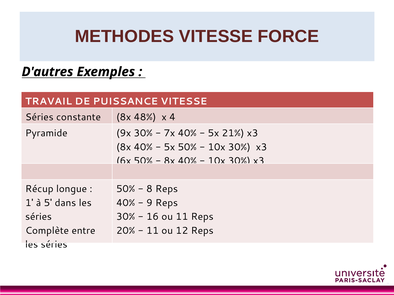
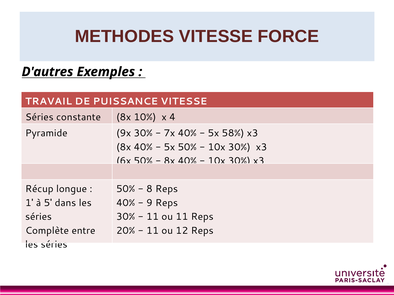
48%: 48% -> 10% (145, 117)
21%: 21% -> 58% (233, 133)
16: 16 -> 11 (153, 217)
